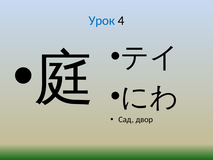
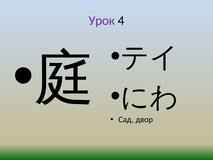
Урок colour: blue -> purple (102, 21)
